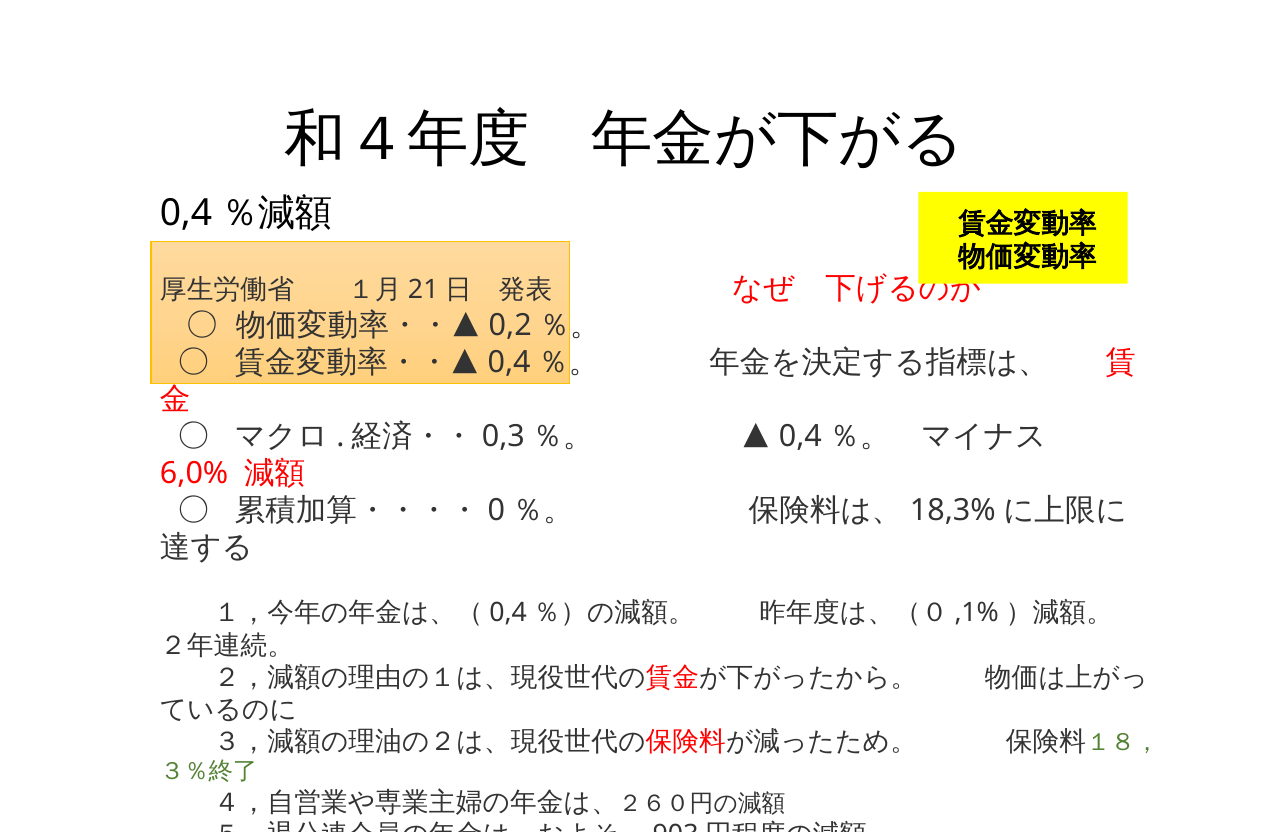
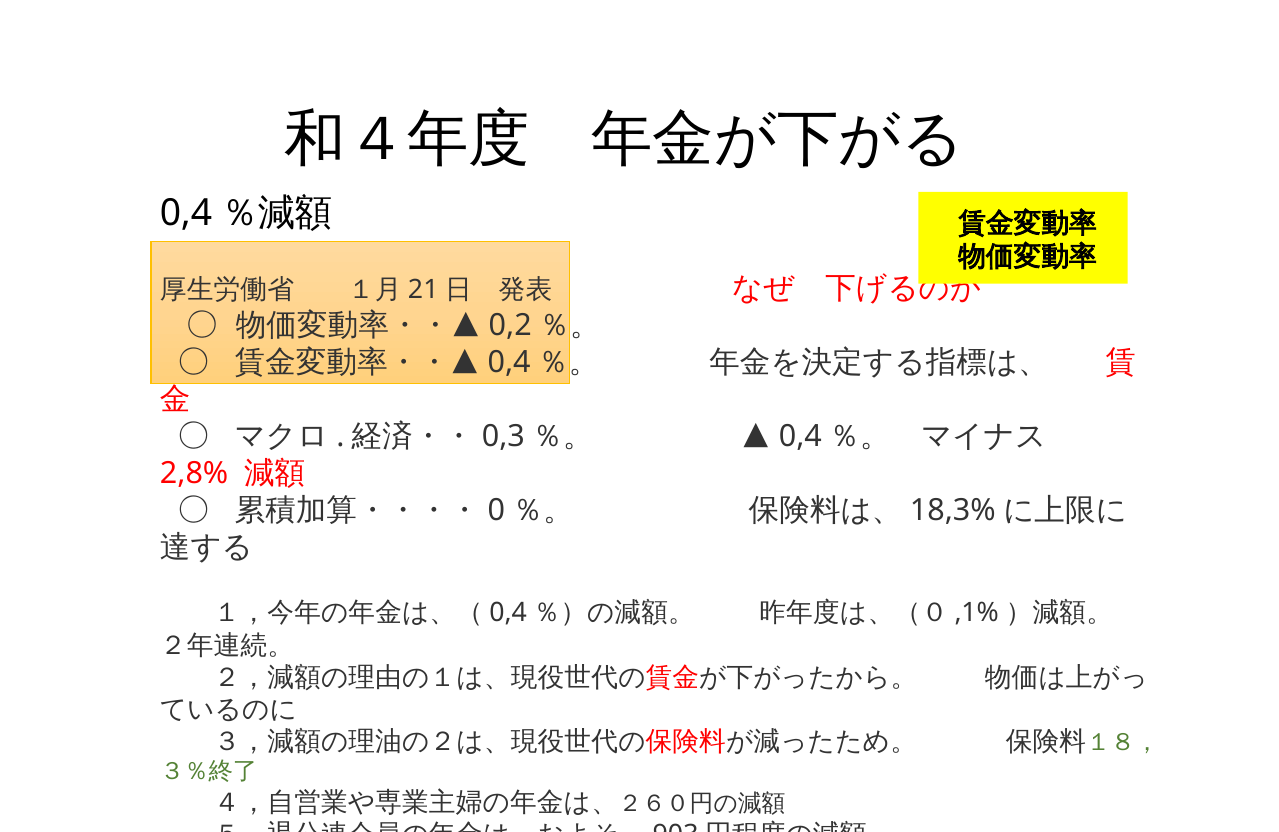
6,0%: 6,0% -> 2,8% (194, 473)
